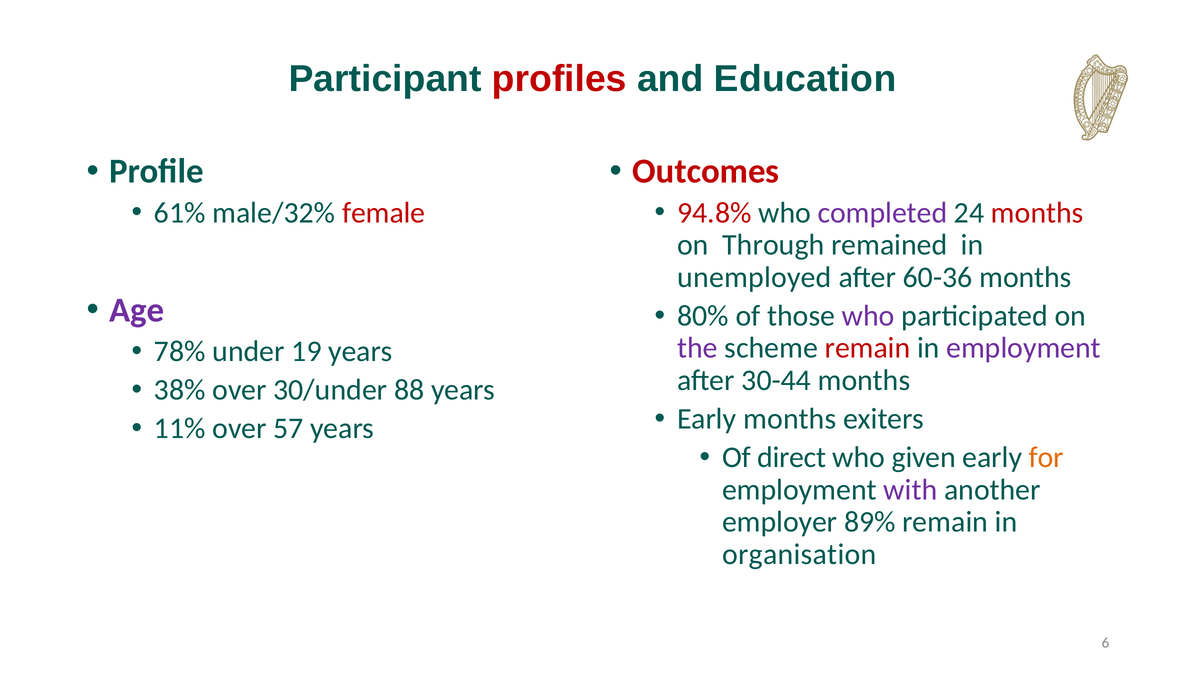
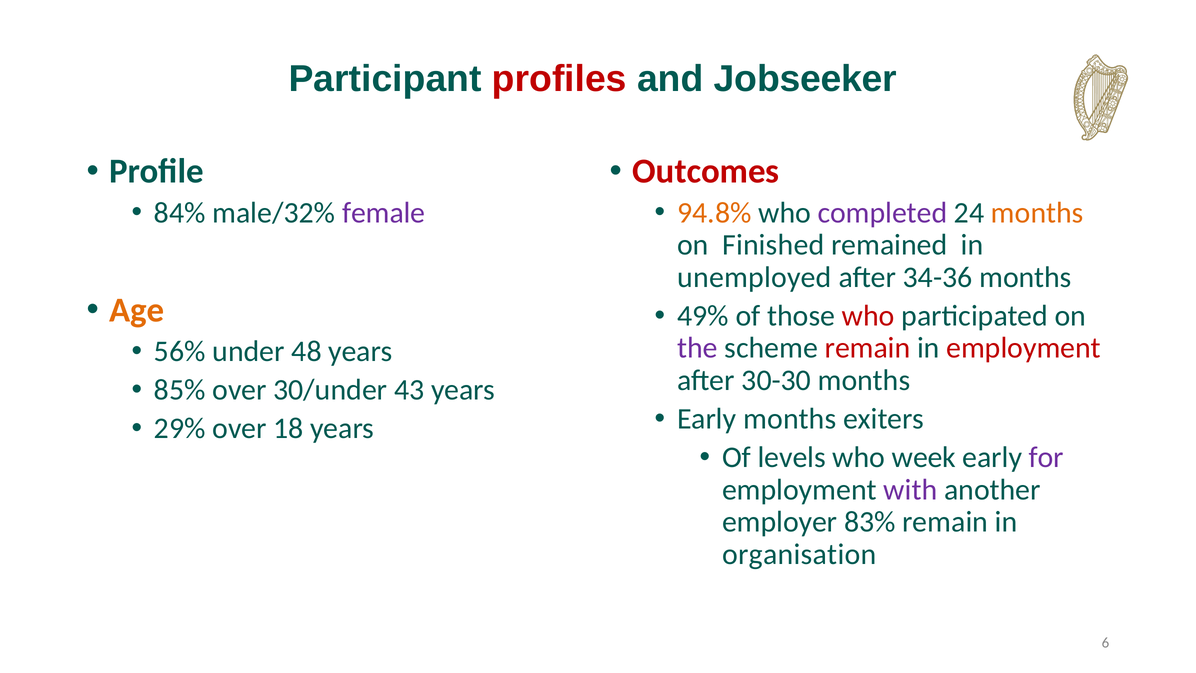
Education: Education -> Jobseeker (805, 79)
61%: 61% -> 84% (180, 213)
female colour: red -> purple (384, 213)
94.8% colour: red -> orange (714, 213)
months colour: red -> orange (1037, 213)
Through: Through -> Finished (773, 245)
60-36: 60-36 -> 34-36 (938, 277)
Age colour: purple -> orange (137, 310)
80%: 80% -> 49% (703, 316)
who colour: purple -> red (868, 316)
employment colour: purple -> red (1024, 348)
78%: 78% -> 56% (180, 351)
19: 19 -> 48 (307, 351)
30-44: 30-44 -> 30-30 (776, 380)
38%: 38% -> 85% (180, 390)
88: 88 -> 43 (409, 390)
11%: 11% -> 29% (180, 428)
57: 57 -> 18 (288, 428)
direct: direct -> levels (792, 457)
given: given -> week (924, 457)
for colour: orange -> purple (1046, 457)
89%: 89% -> 83% (870, 522)
